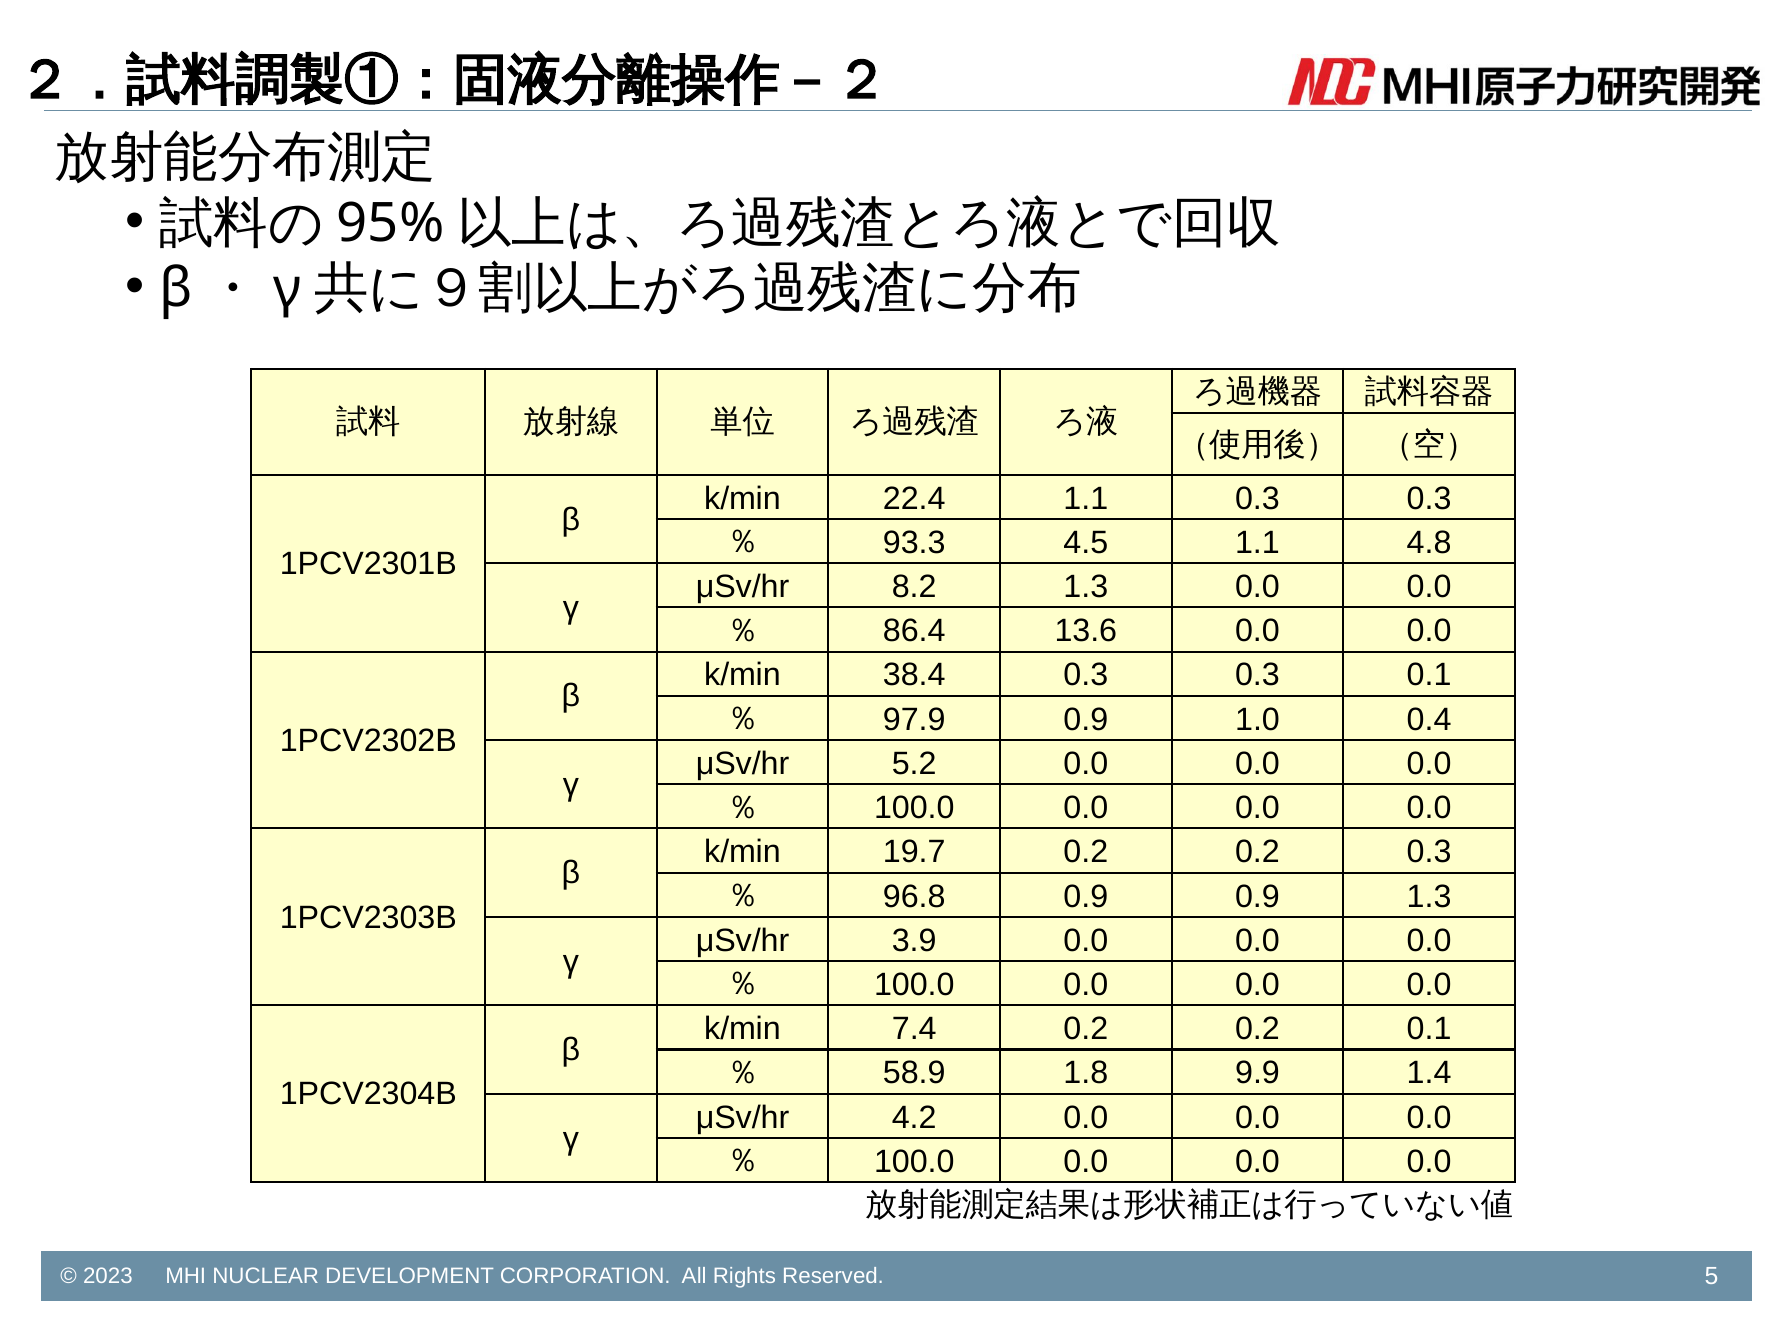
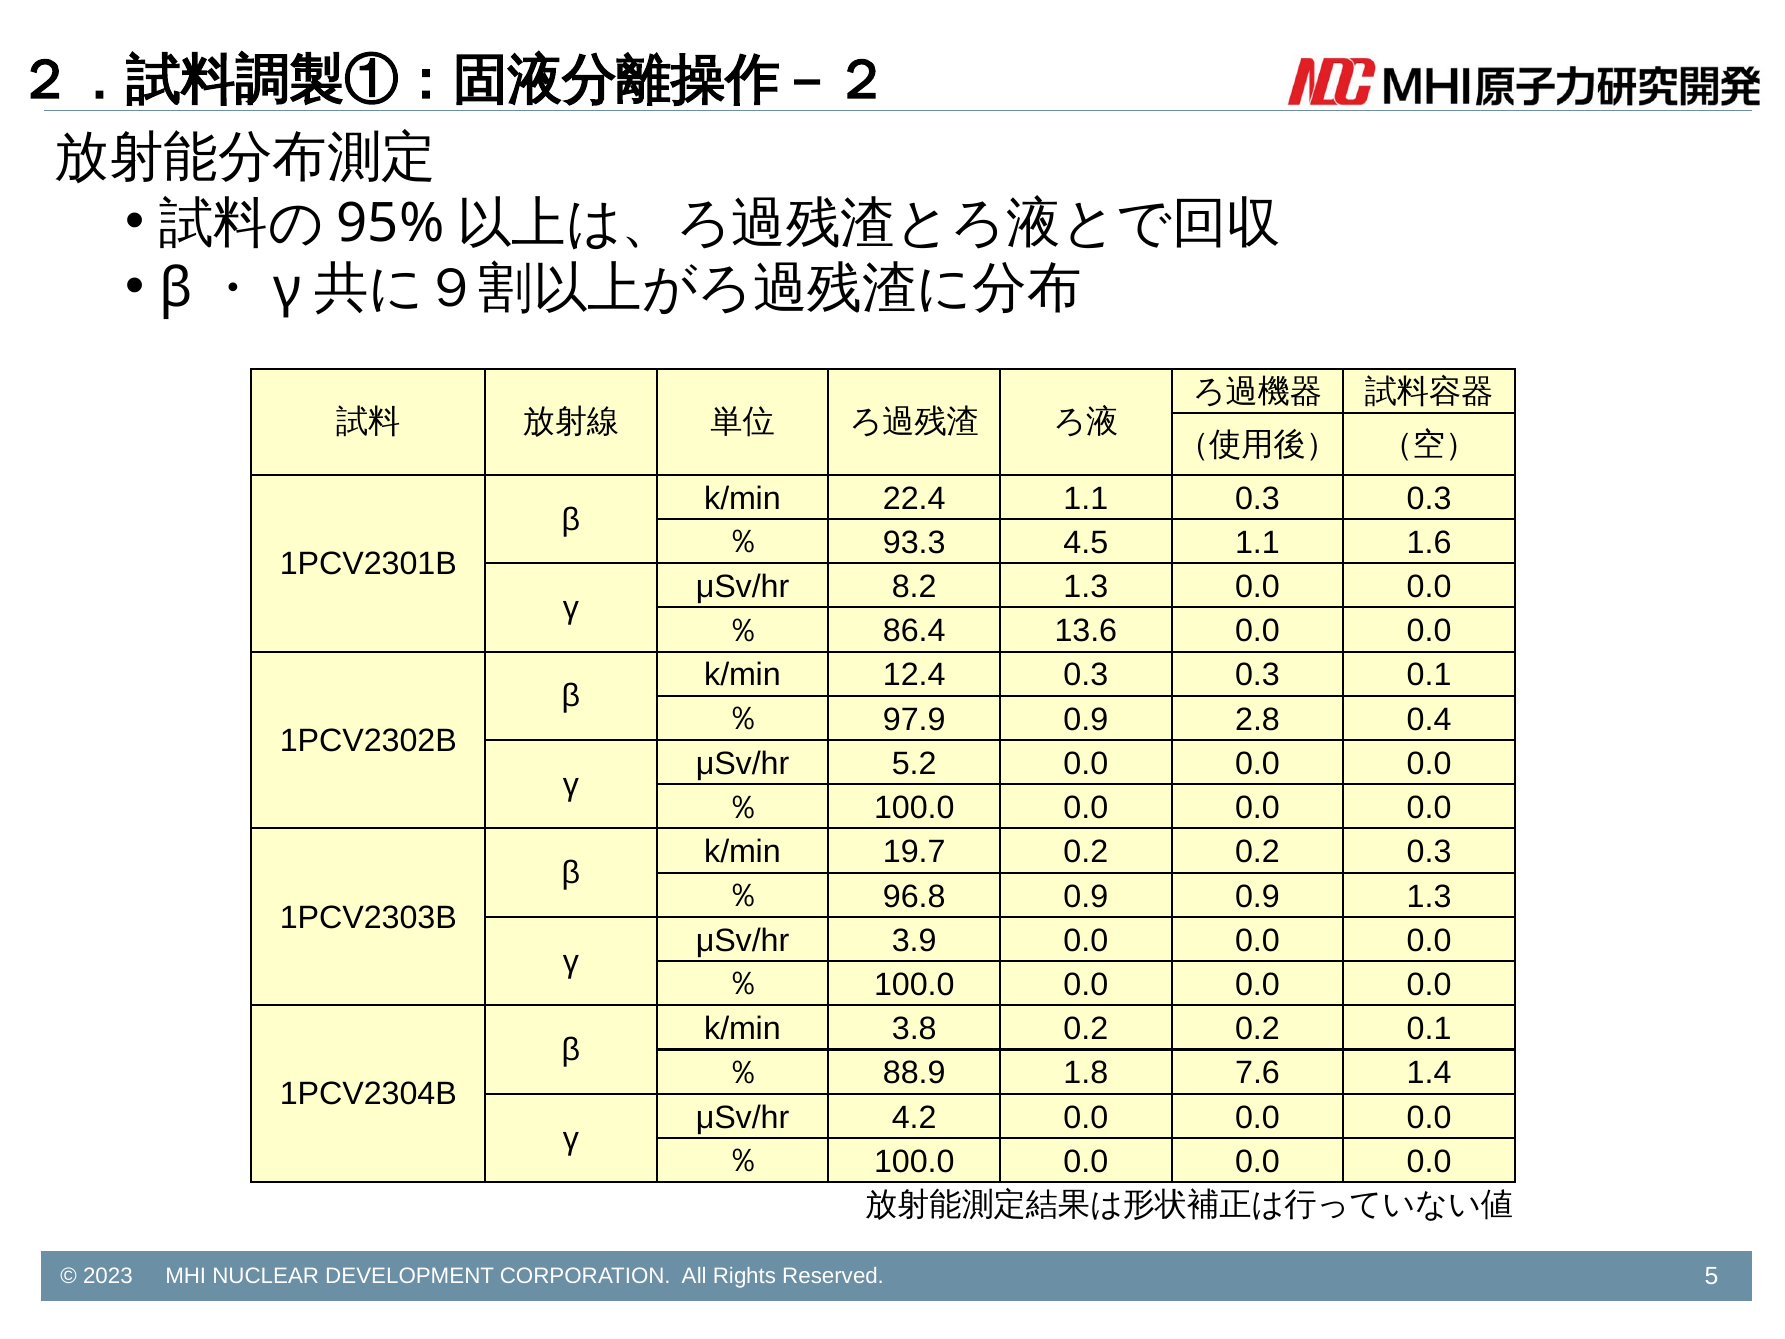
4.8: 4.8 -> 1.6 (1429, 543)
38.4: 38.4 -> 12.4 (914, 675)
1.0: 1.0 -> 2.8 (1257, 719)
7.4: 7.4 -> 3.8 (914, 1029)
58.9: 58.9 -> 88.9 (914, 1073)
9.9: 9.9 -> 7.6 (1257, 1073)
